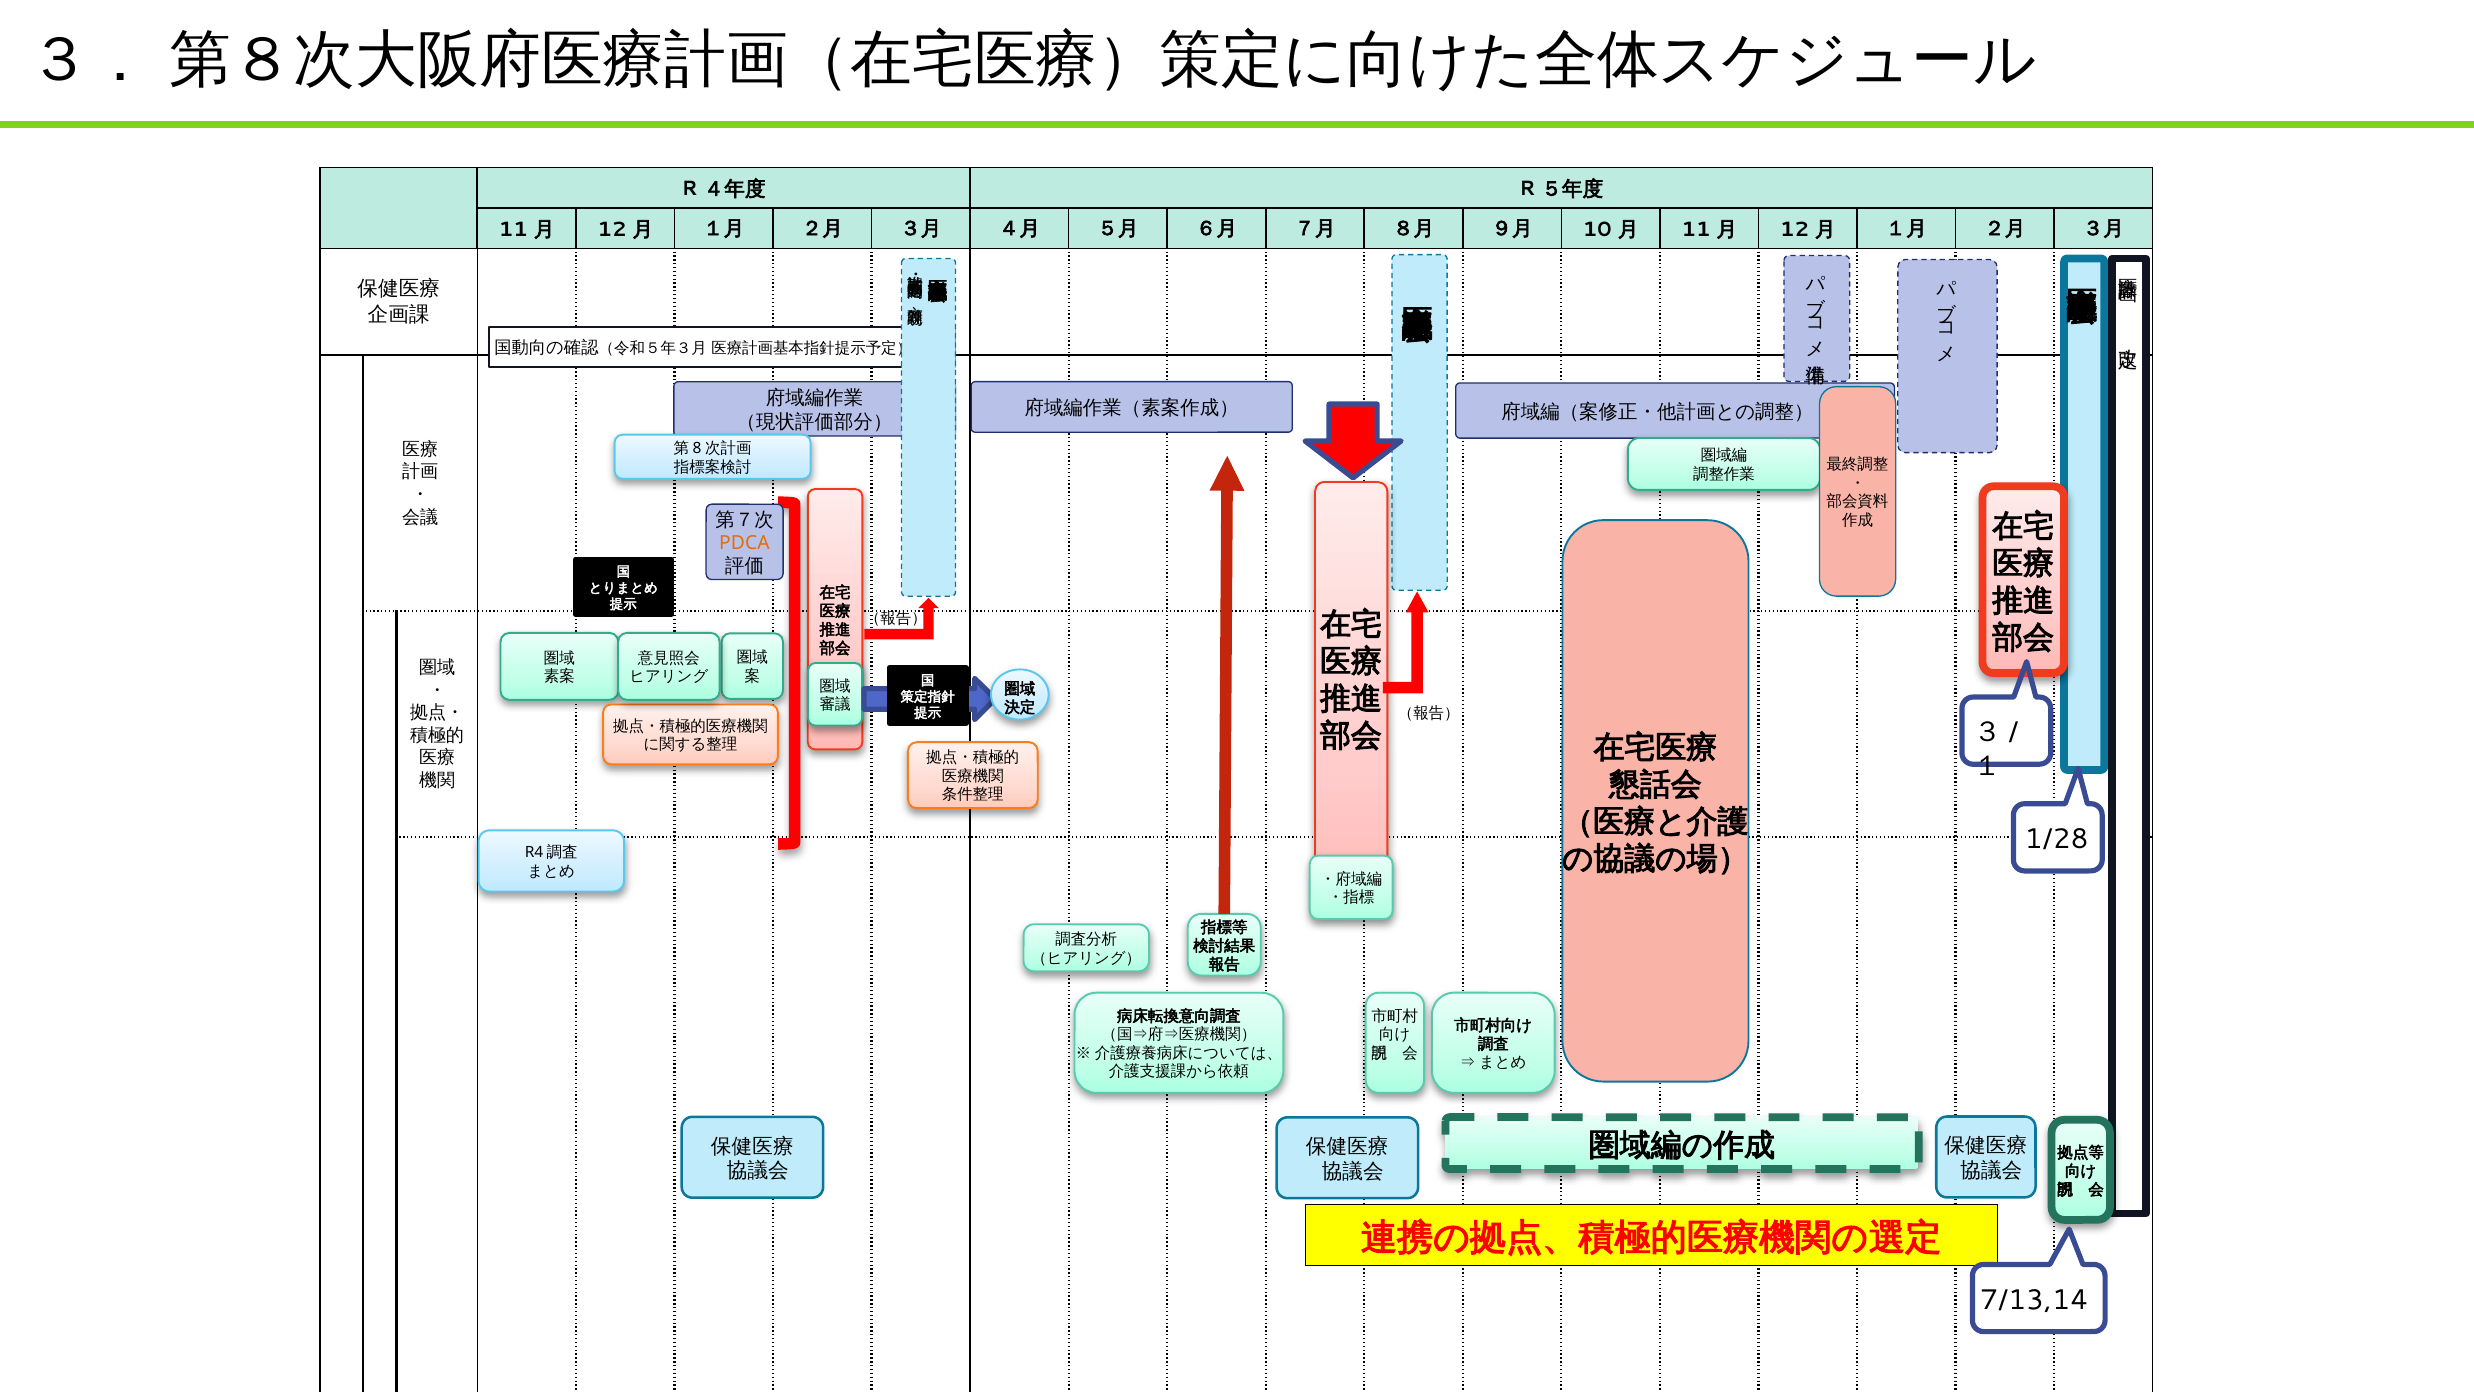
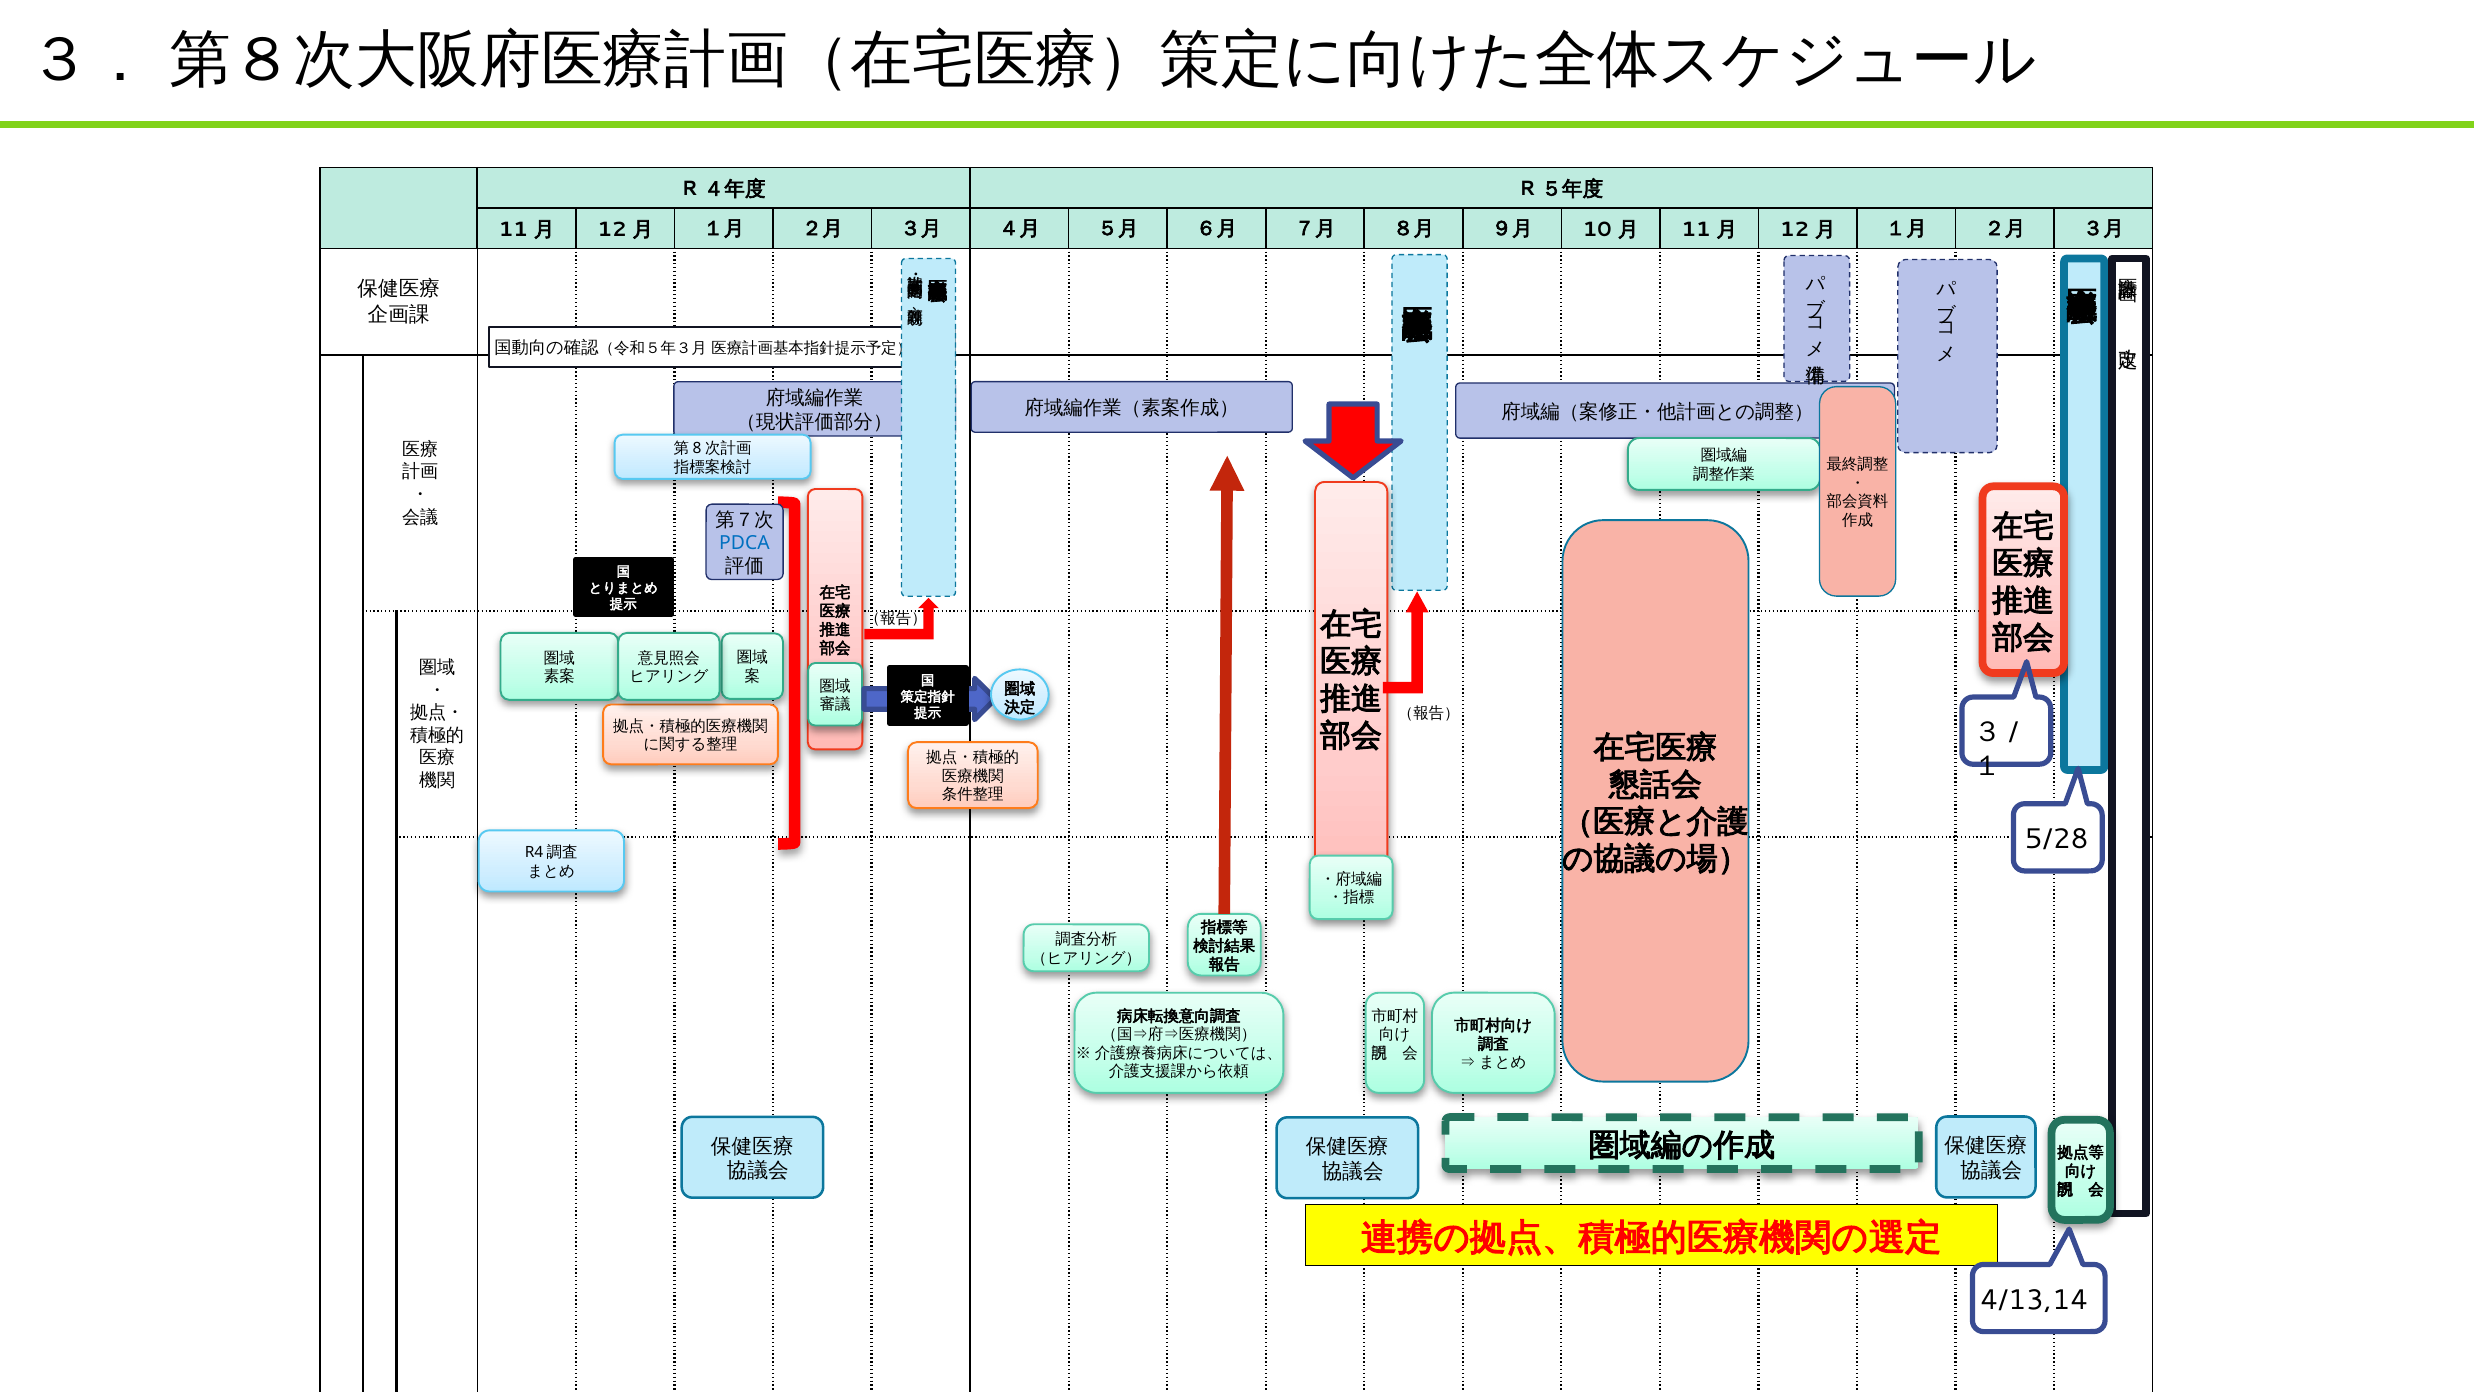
PDCA colour: orange -> blue (744, 543)
1/28: 1/28 -> 5/28 (2057, 839)
7/13,14: 7/13,14 -> 4/13,14 (2034, 1300)
